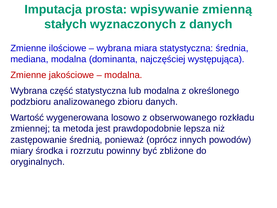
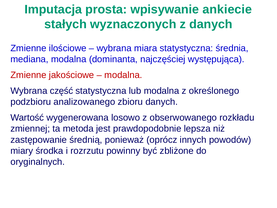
zmienną: zmienną -> ankiecie (227, 9)
